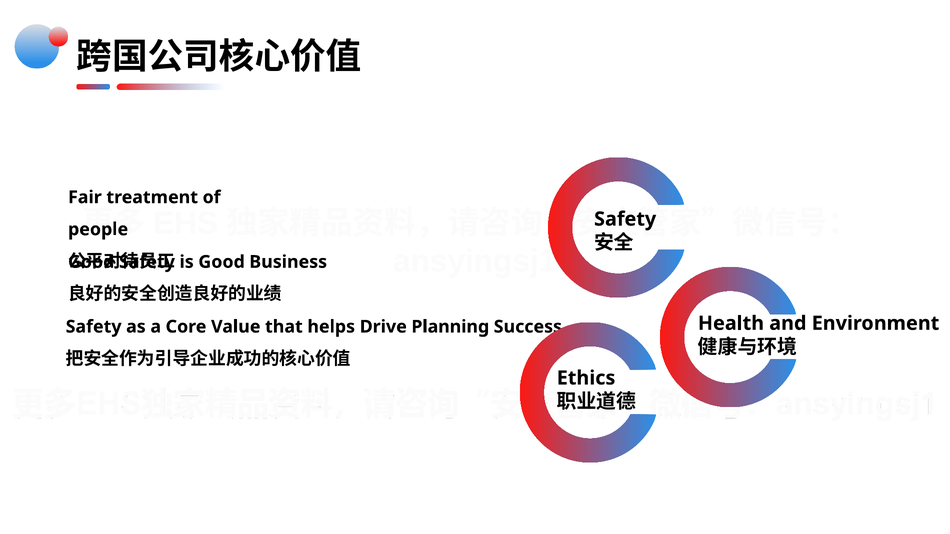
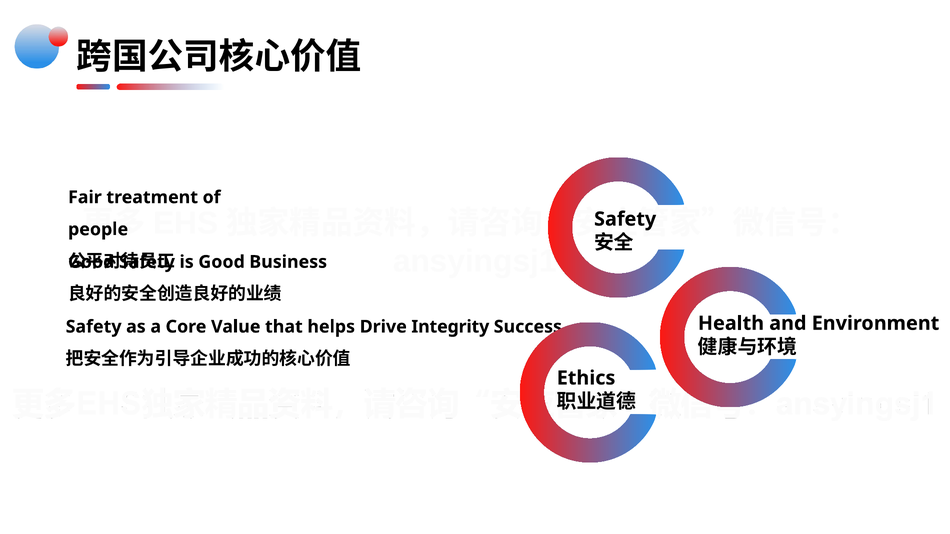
Planning: Planning -> Integrity (450, 327)
